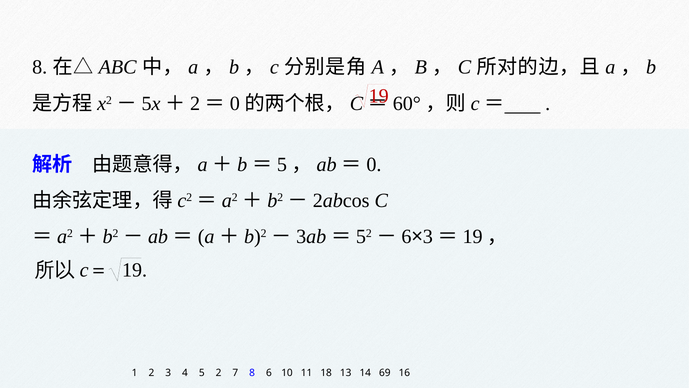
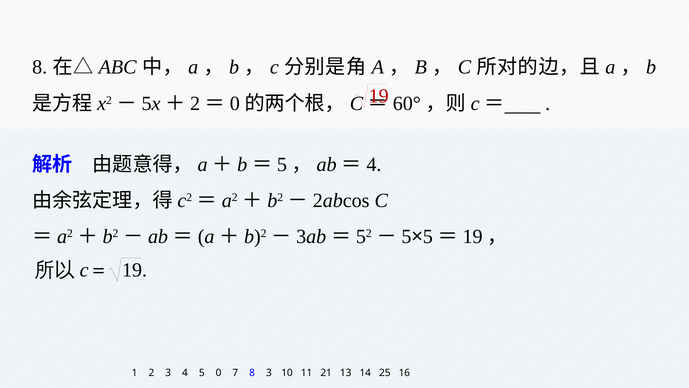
0: 0 -> 4 (374, 164)
6: 6 -> 5 (406, 237)
3: 3 -> 5 (428, 237)
5 2: 2 -> 0 (219, 372)
8 6: 6 -> 3 (269, 372)
18: 18 -> 21 (326, 372)
69: 69 -> 25 (385, 372)
